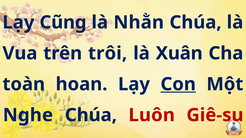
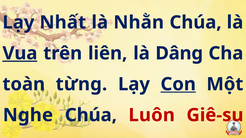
Cũng: Cũng -> Nhất (63, 22)
Vua underline: none -> present (20, 53)
trôi: trôi -> liên (108, 53)
Xuân: Xuân -> Dâng (179, 53)
hoan: hoan -> từng (81, 84)
